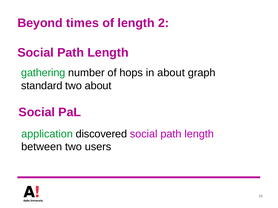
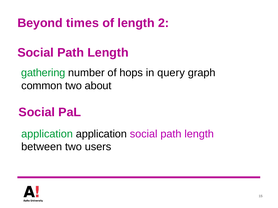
in about: about -> query (171, 73)
standard: standard -> common (42, 86)
application discovered: discovered -> application (101, 134)
